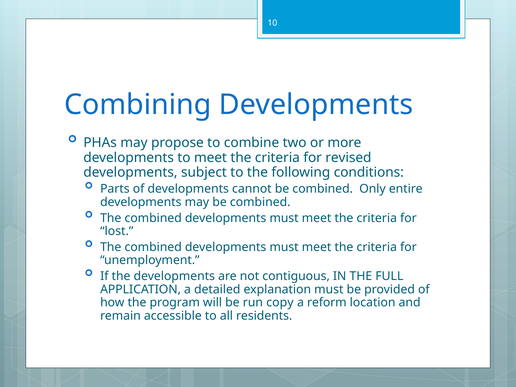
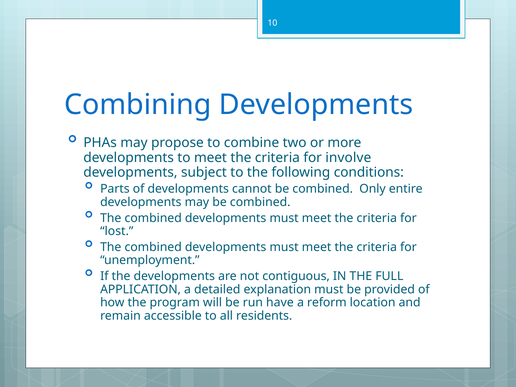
revised: revised -> involve (348, 158)
copy: copy -> have (280, 303)
